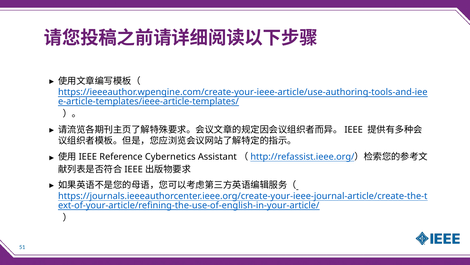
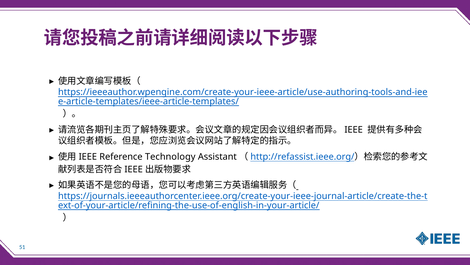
Cybernetics: Cybernetics -> Technology (170, 156)
